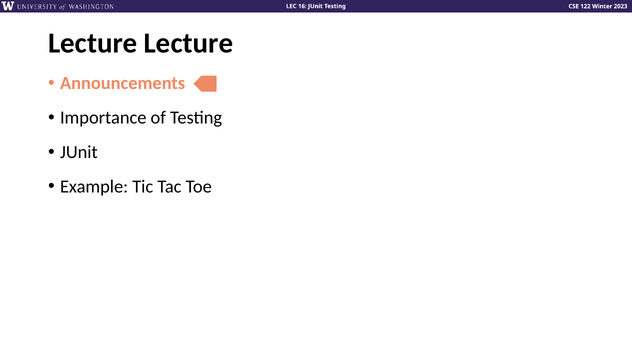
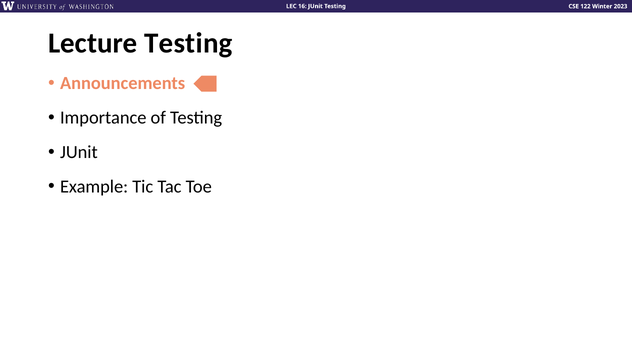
Lecture Lecture: Lecture -> Testing (188, 43)
